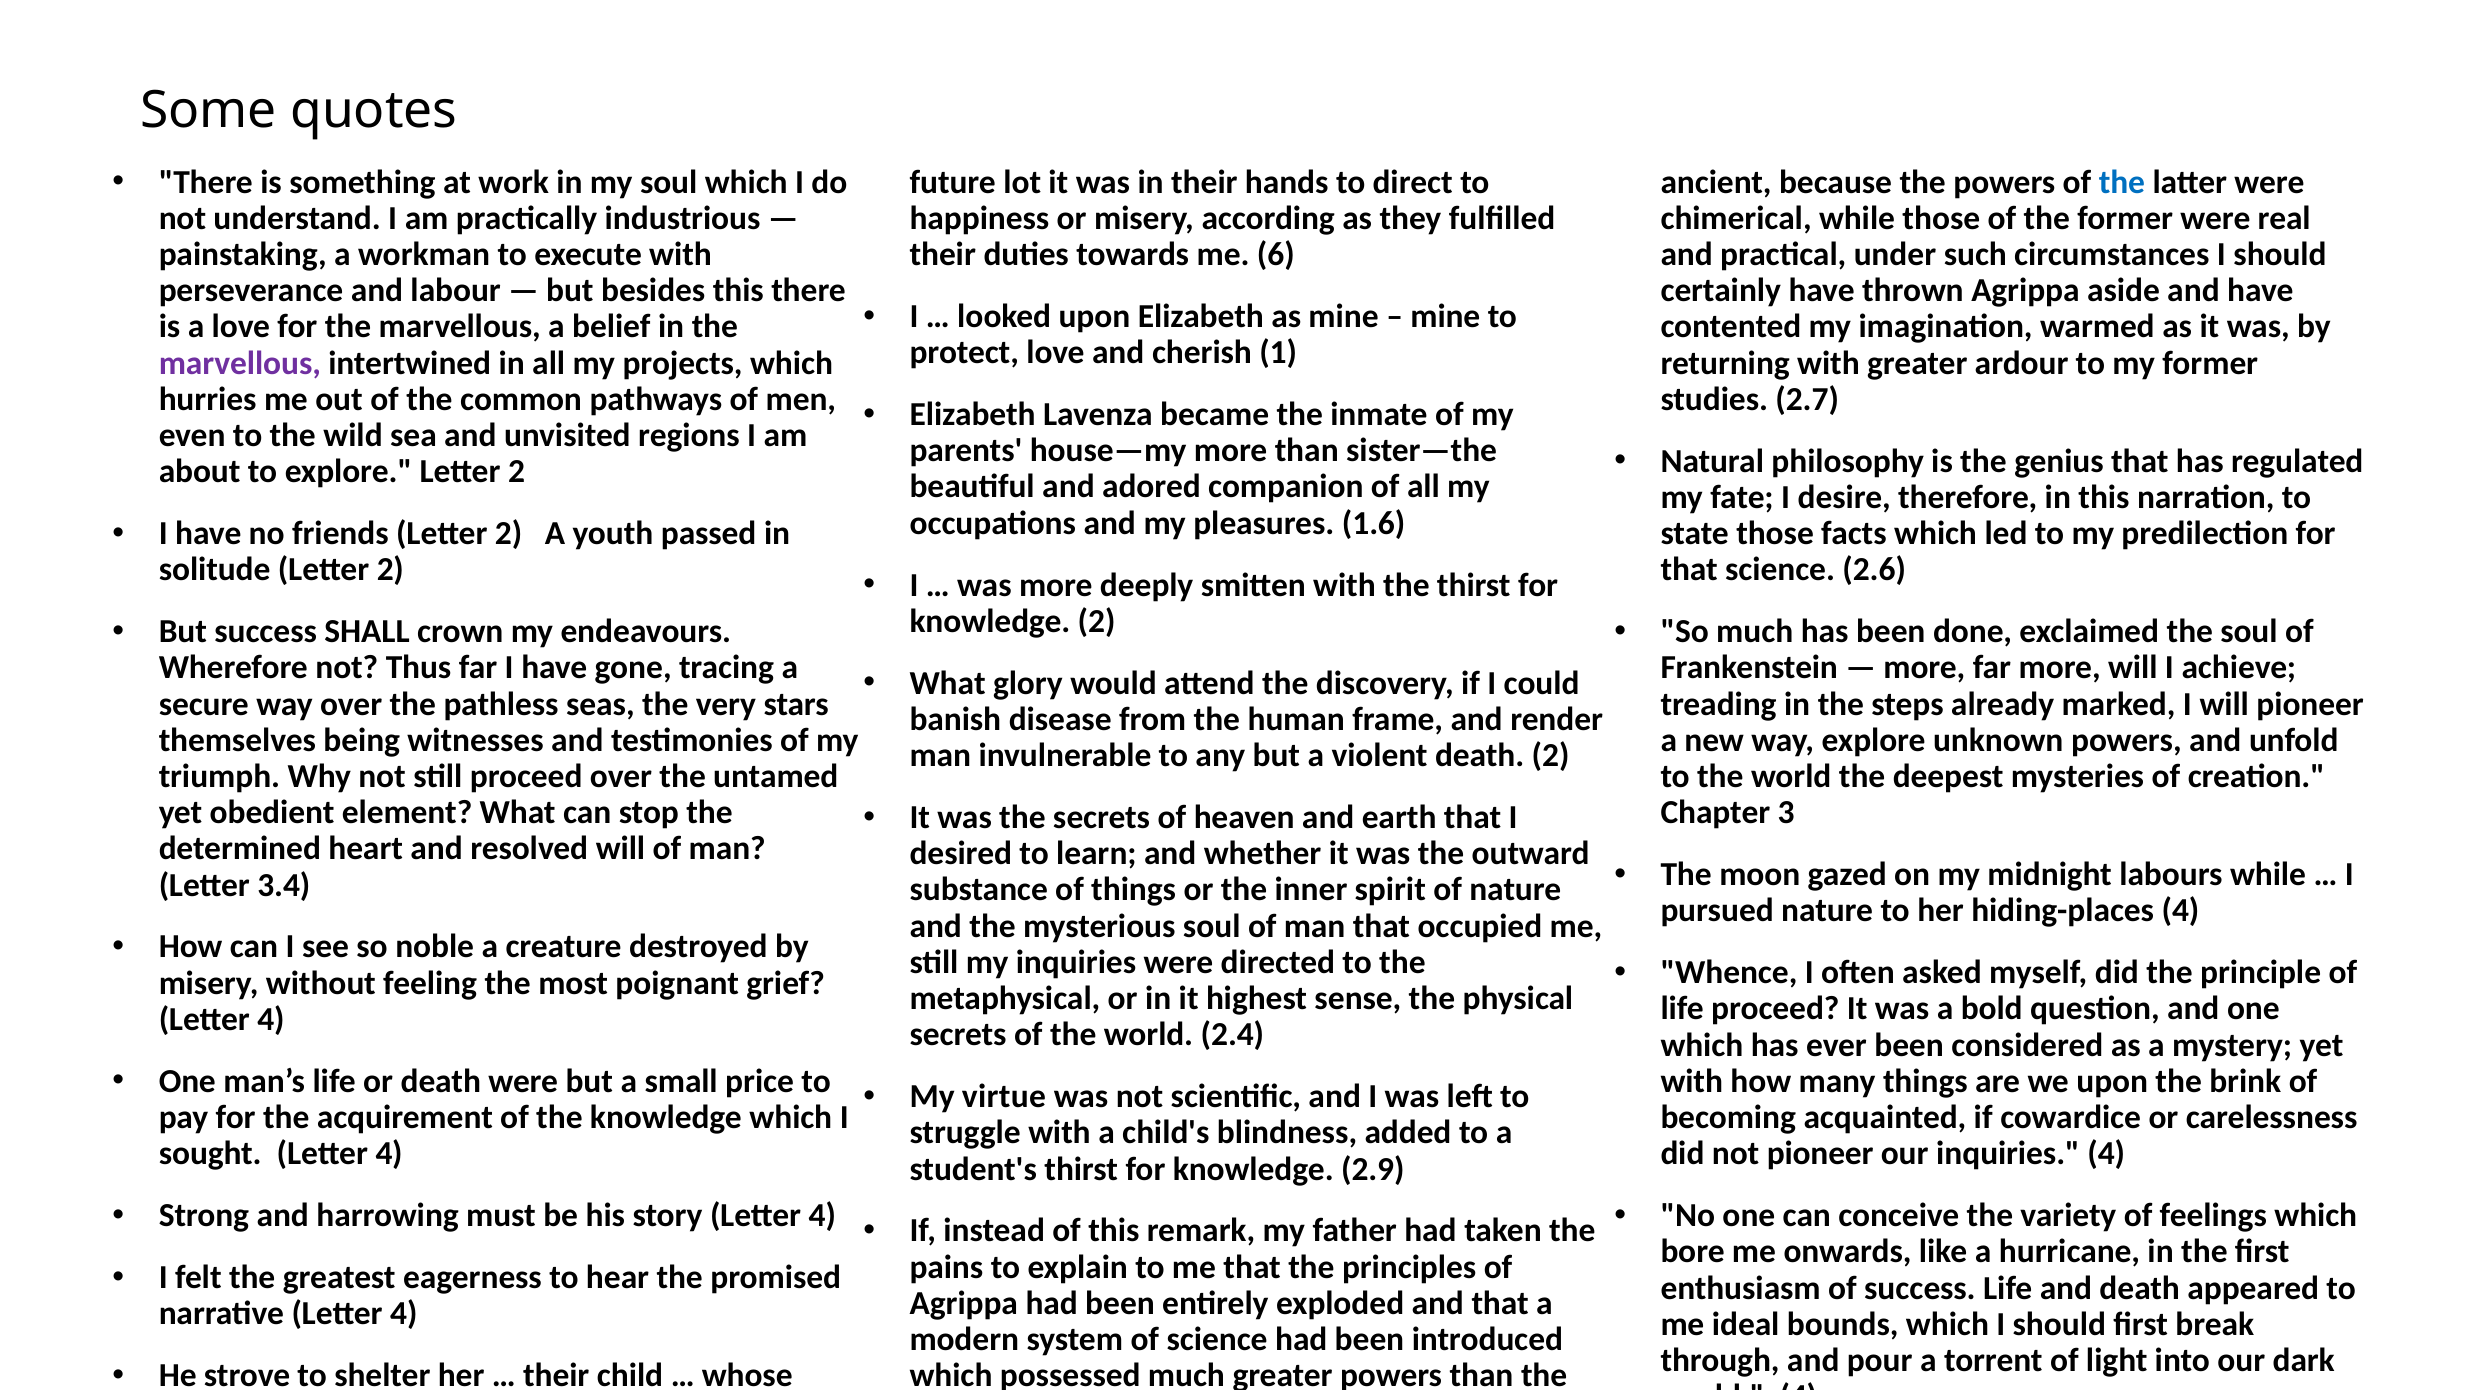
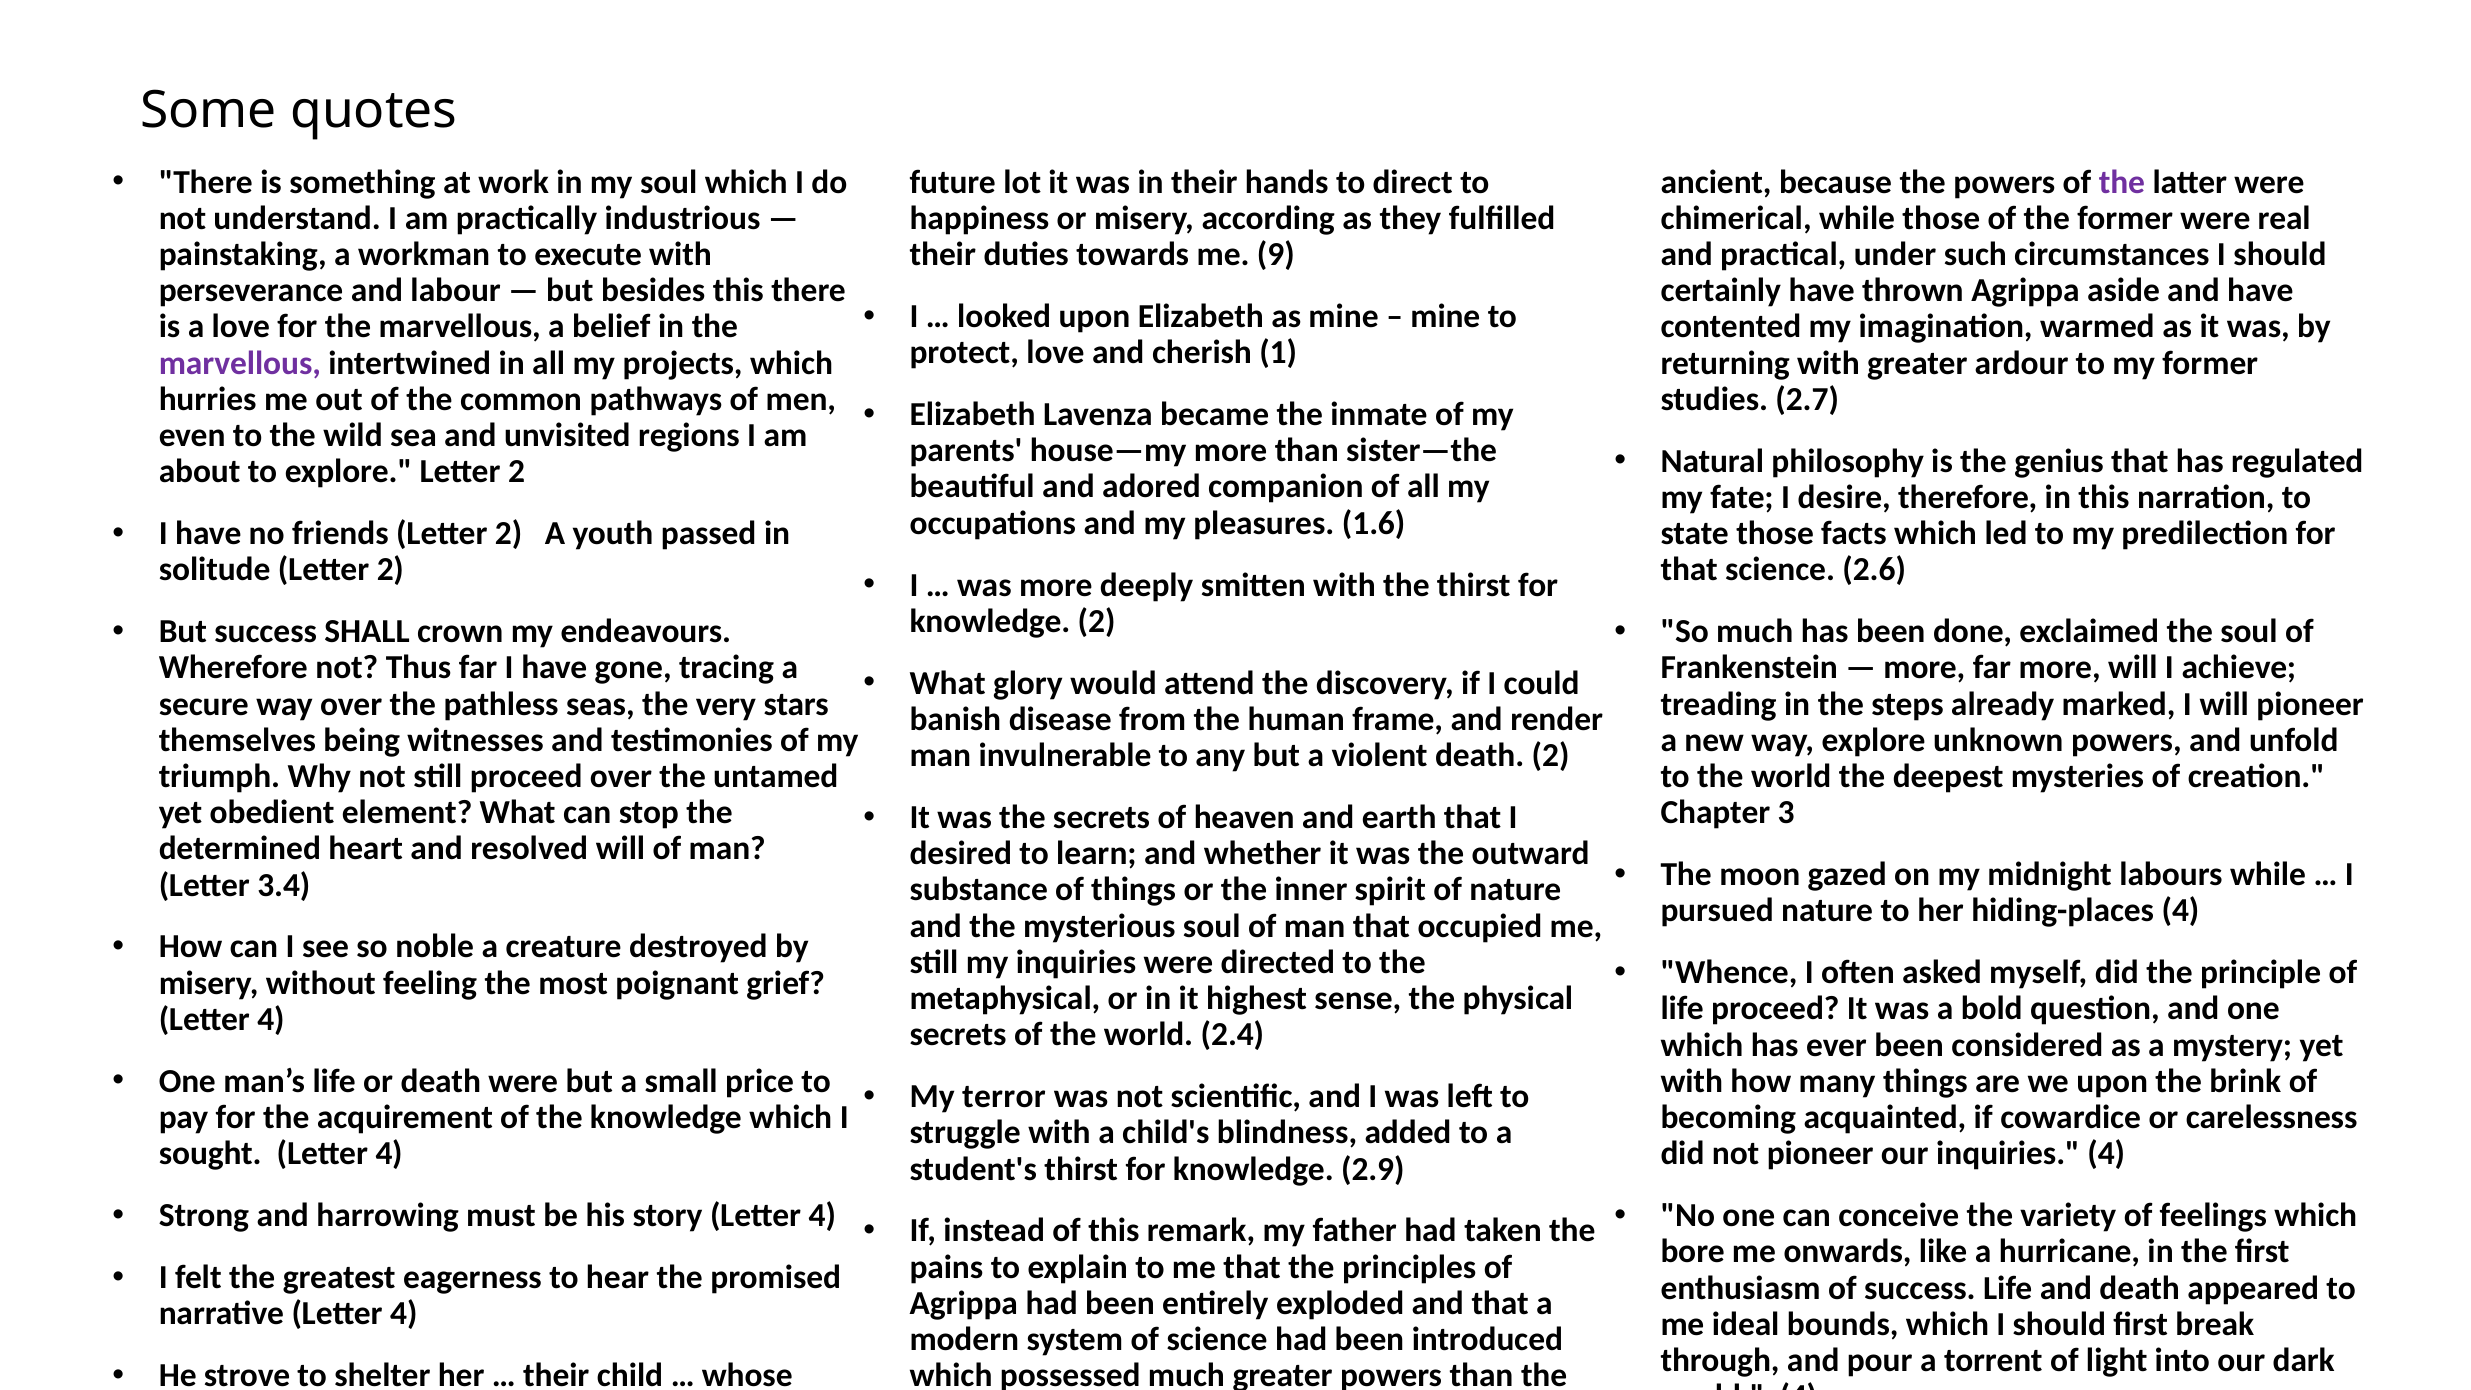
the colour: blue -> purple (2122, 182)
6: 6 -> 9 (1276, 254)
virtue: virtue -> terror (1004, 1097)
